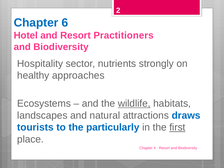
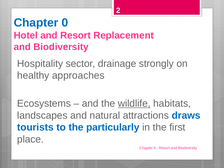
6: 6 -> 0 (65, 23)
Practitioners: Practitioners -> Replacement (124, 35)
nutrients: nutrients -> drainage (117, 64)
first underline: present -> none (177, 127)
